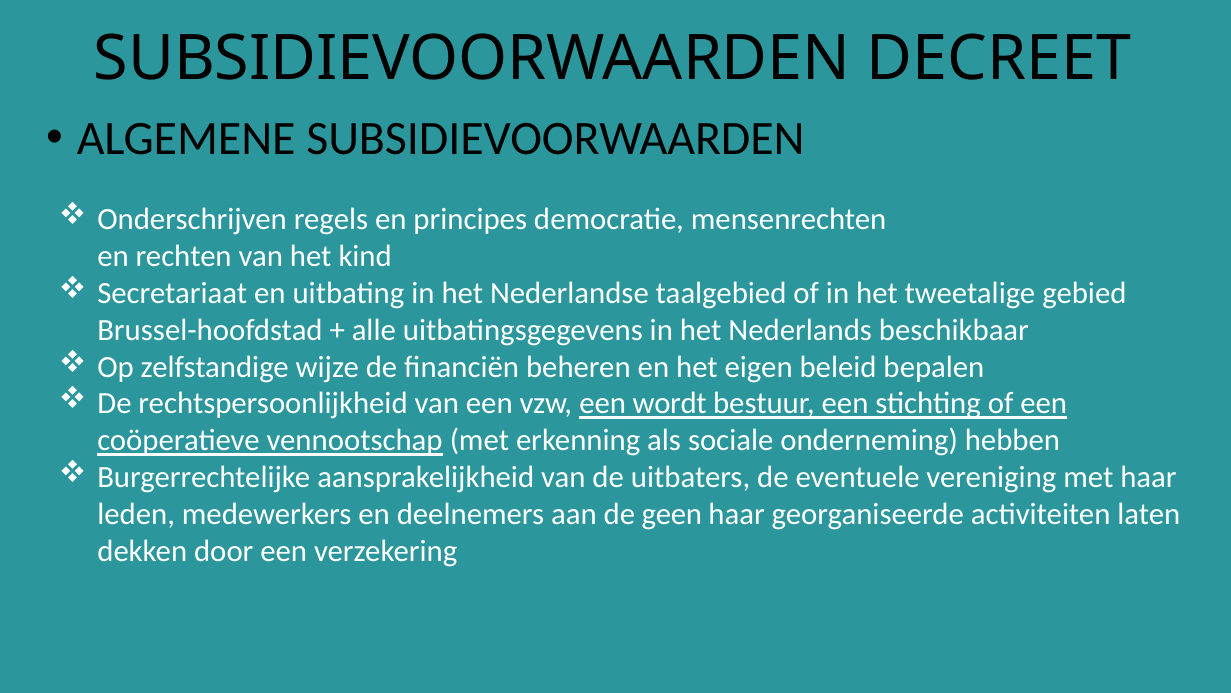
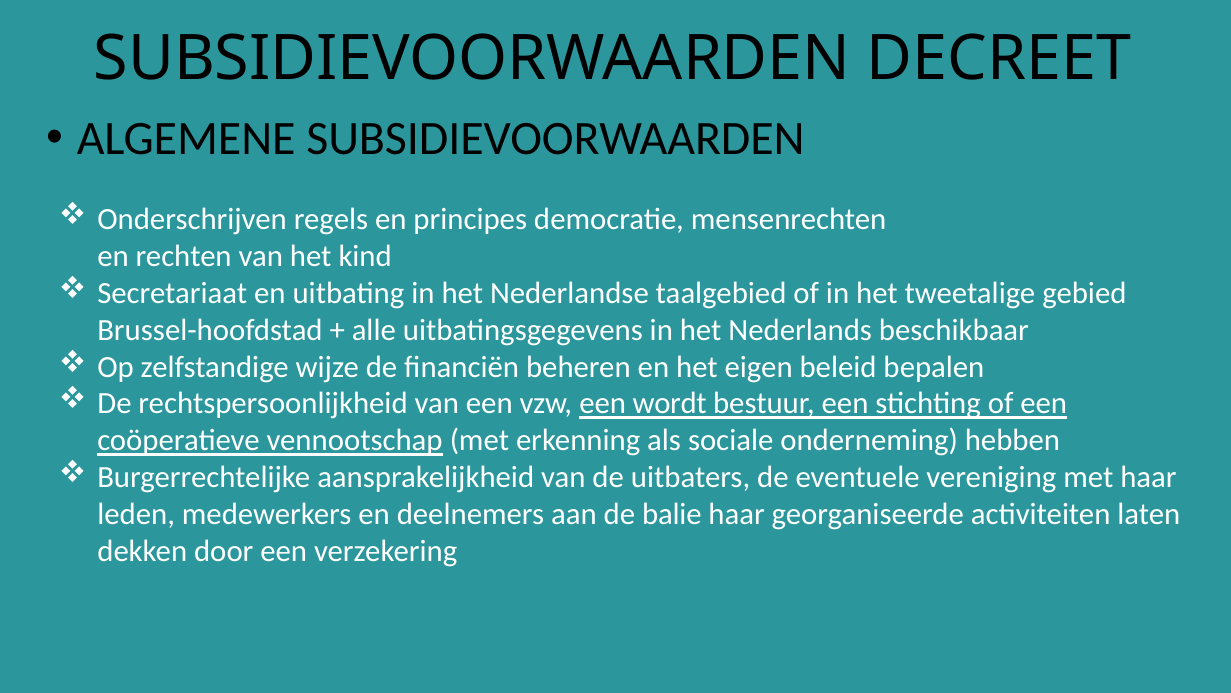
geen: geen -> balie (672, 514)
